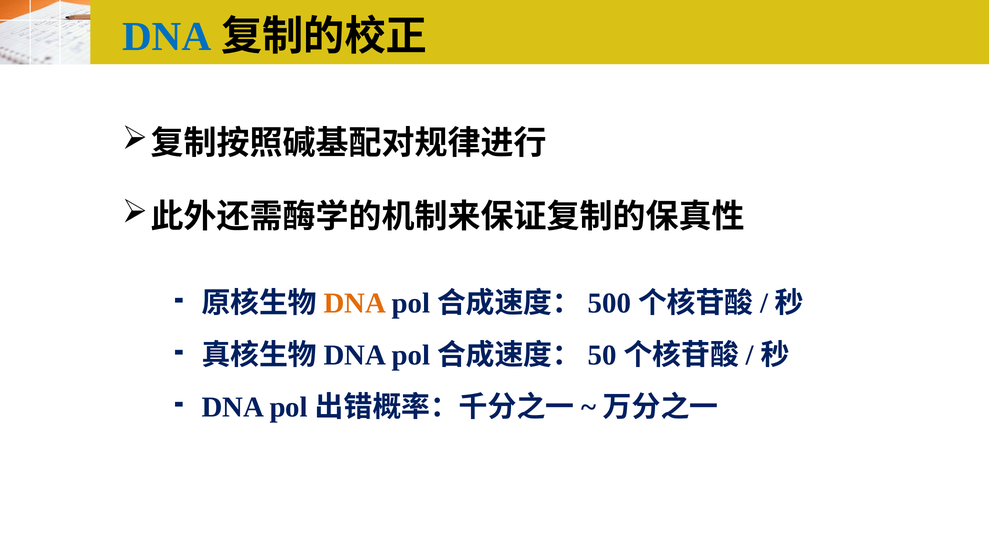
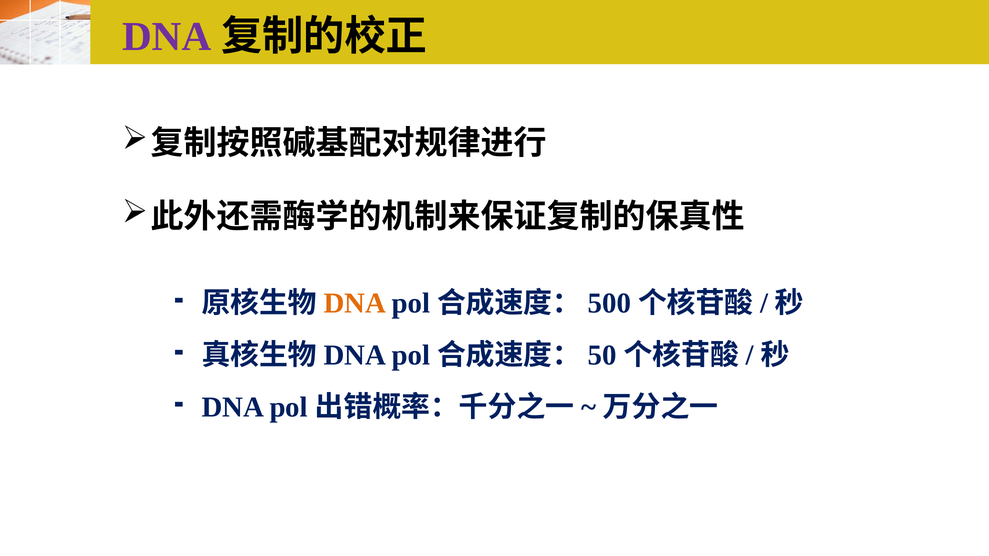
DNA colour: blue -> purple (167, 37)
